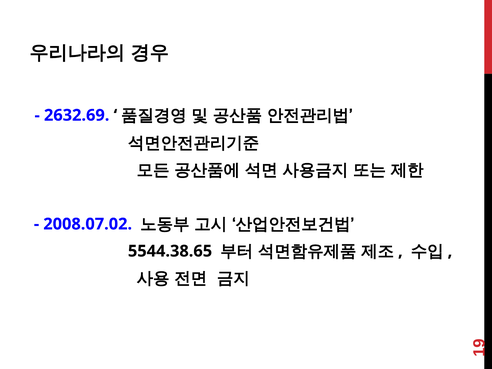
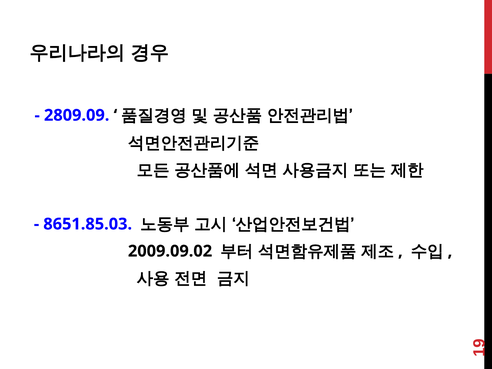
2632.69: 2632.69 -> 2809.09 (77, 115)
2008.07.02: 2008.07.02 -> 8651.85.03 (88, 224)
5544.38.65: 5544.38.65 -> 2009.09.02 (170, 251)
